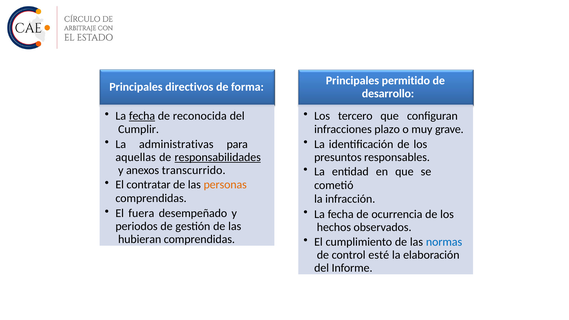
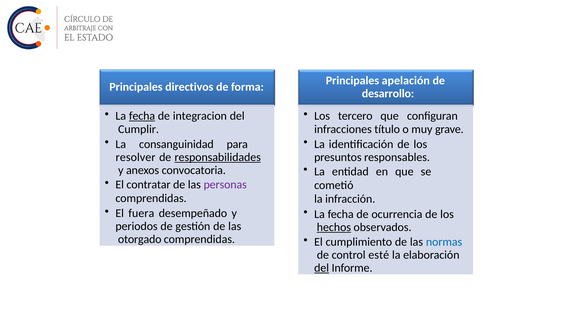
permitido: permitido -> apelación (406, 81)
reconocida: reconocida -> integracion (200, 116)
plazo: plazo -> título (387, 129)
administrativas: administrativas -> consanguinidad (176, 144)
aquellas: aquellas -> resolver (136, 157)
transcurrido: transcurrido -> convocatoria (194, 170)
personas colour: orange -> purple (225, 185)
hechos underline: none -> present (334, 227)
hubieran: hubieran -> otorgado (140, 239)
del underline: none -> present (322, 268)
